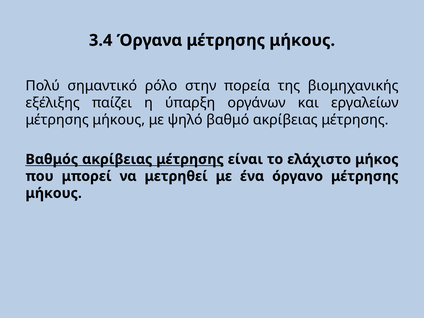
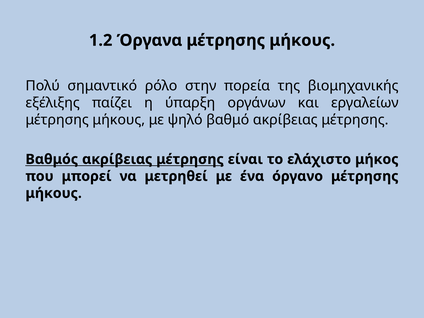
3.4: 3.4 -> 1.2 (101, 40)
